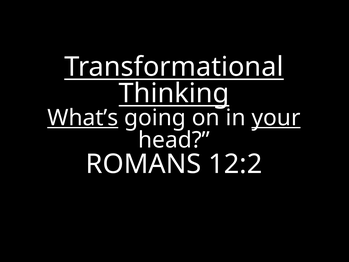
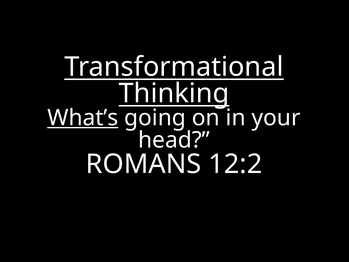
your underline: present -> none (276, 118)
